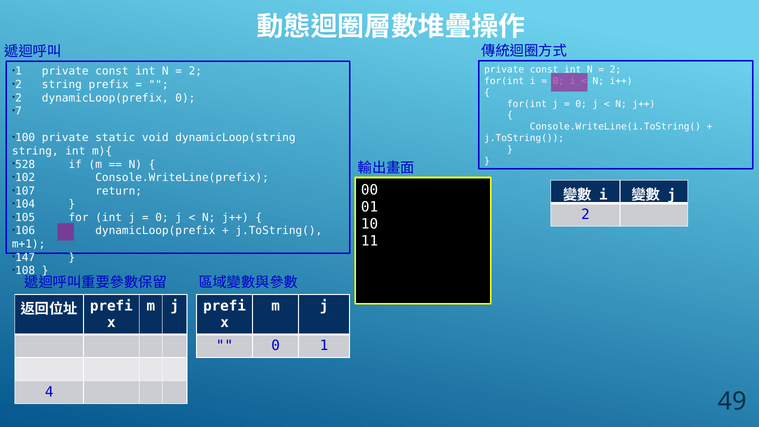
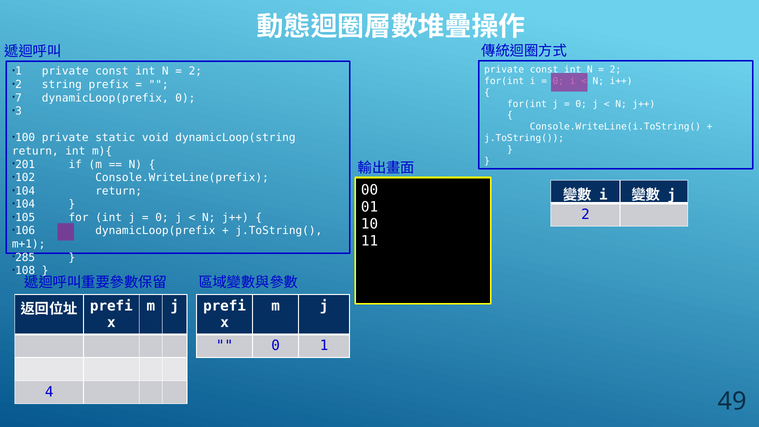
2: 2 -> 7 (19, 98)
7: 7 -> 3 (19, 111)
string: string -> return (35, 151)
528: 528 -> 201 (25, 164)
107: 107 -> 104 (25, 191)
147: 147 -> 285 (25, 257)
